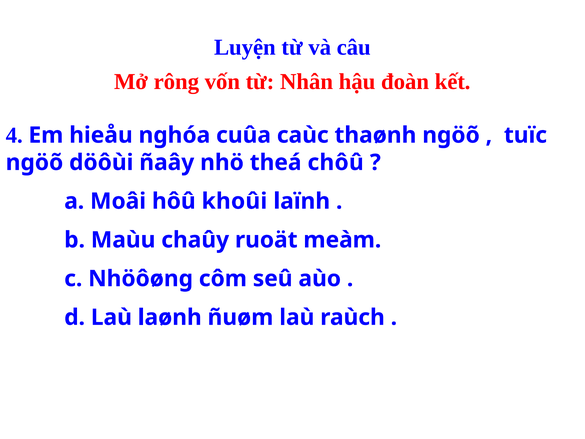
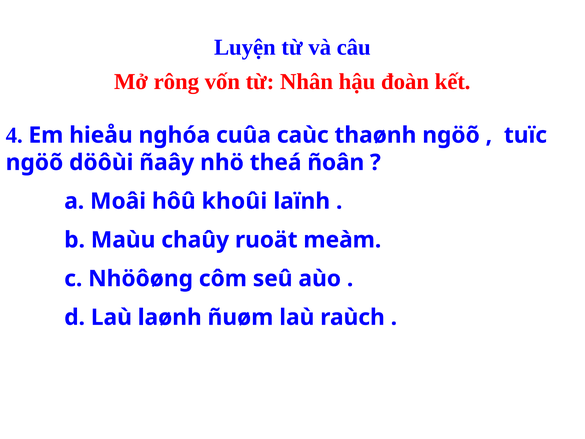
chôû: chôû -> ñoân (336, 162)
